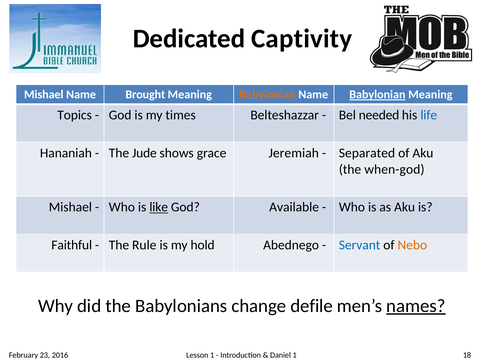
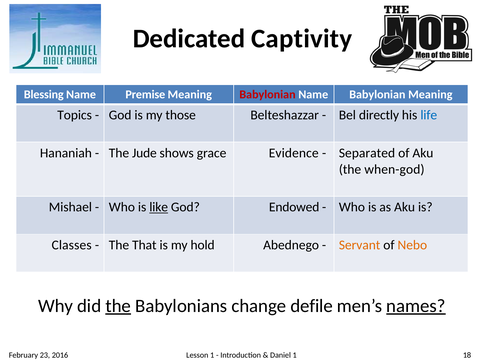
Mishael: Mishael -> Blessing (44, 95)
Brought: Brought -> Premise (145, 95)
Babylonian colour: orange -> red (267, 95)
Babylonian underline: present -> none (377, 95)
times: times -> those (181, 115)
needed: needed -> directly (379, 115)
Jeremiah: Jeremiah -> Evidence (294, 153)
Available: Available -> Endowed (294, 207)
Faithful: Faithful -> Classes (72, 245)
Rule: Rule -> That (144, 245)
Servant colour: blue -> orange (360, 245)
the underline: none -> present (118, 306)
